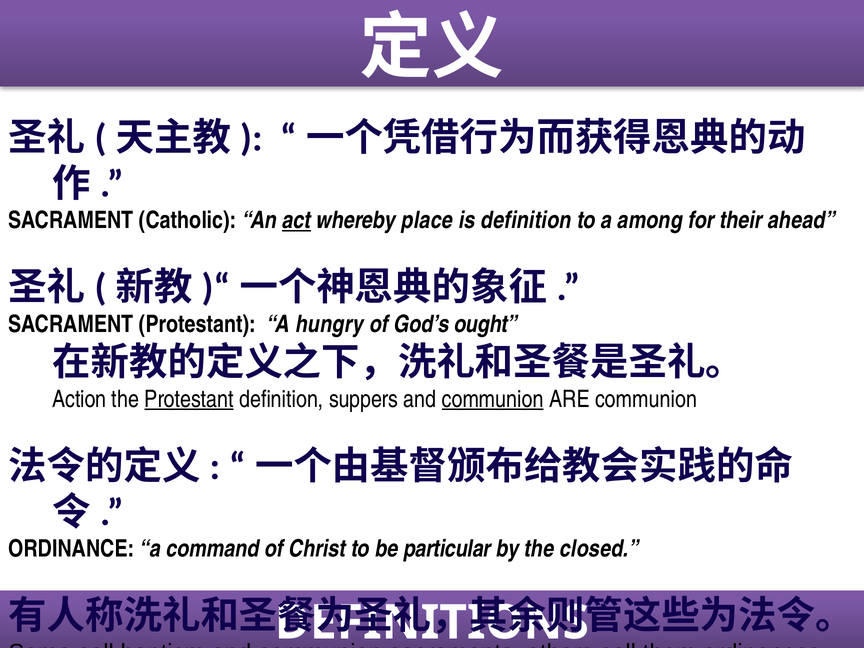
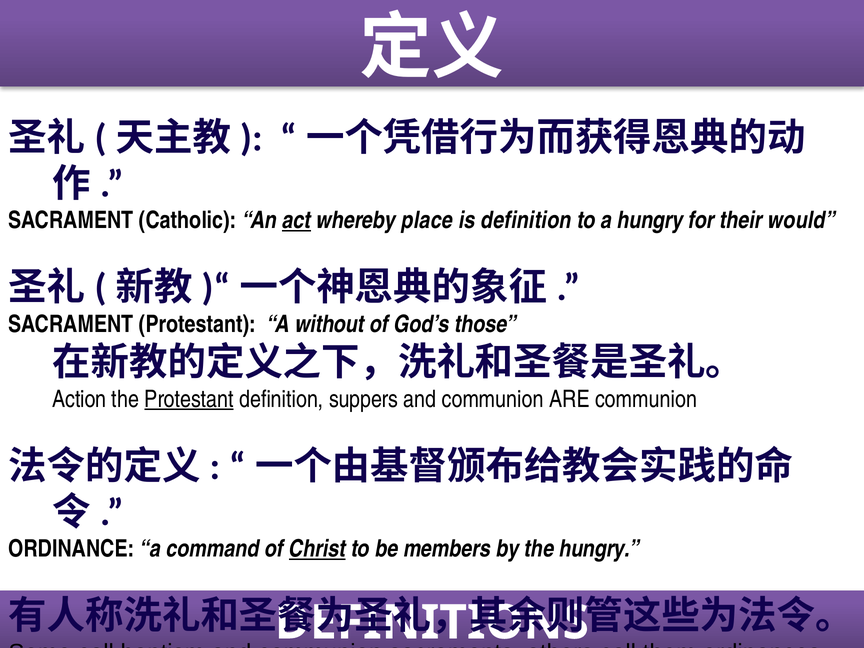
a among: among -> hungry (650, 221)
ahead: ahead -> would (802, 221)
hungry: hungry -> without (330, 324)
ought: ought -> those (486, 324)
communion underline: present -> none (493, 399)
Christ underline: none -> present (317, 549)
particular: particular -> members (447, 549)
the closed: closed -> hungry (600, 549)
